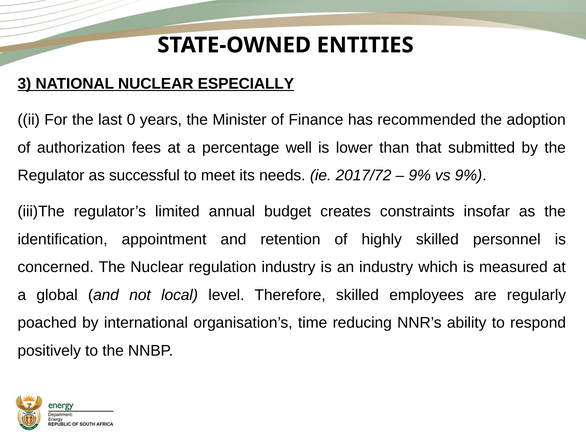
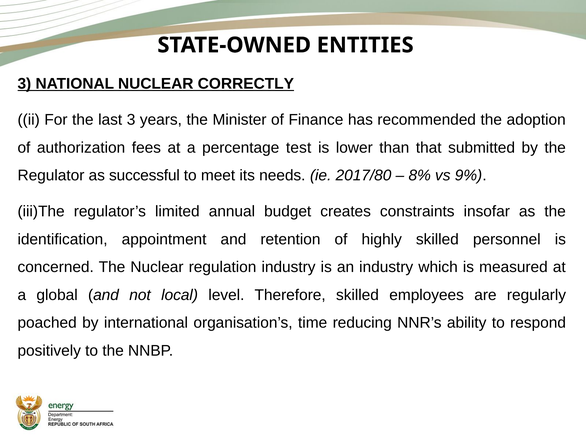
ESPECIALLY: ESPECIALLY -> CORRECTLY (246, 84)
last 0: 0 -> 3 (131, 120)
well: well -> test (299, 147)
2017/72: 2017/72 -> 2017/80 (364, 175)
9%: 9% -> 8% (420, 175)
